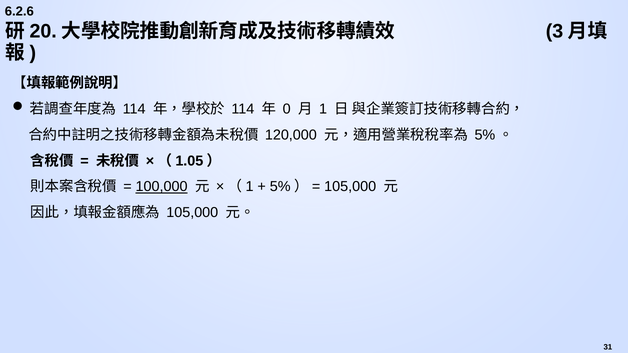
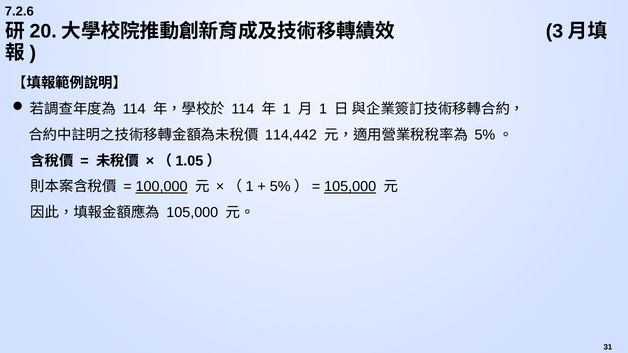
6.2.6: 6.2.6 -> 7.2.6 (19, 11)
0: 0 -> 1 (287, 109)
120,000: 120,000 -> 114,442 (291, 135)
105,000 underline: none -> present (350, 187)
